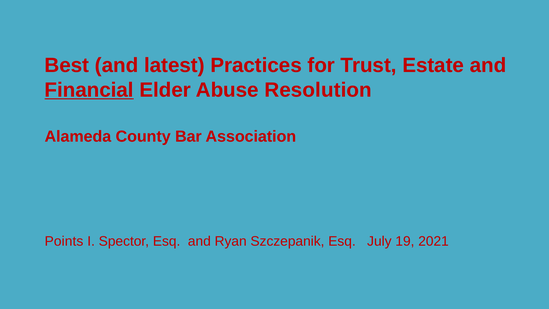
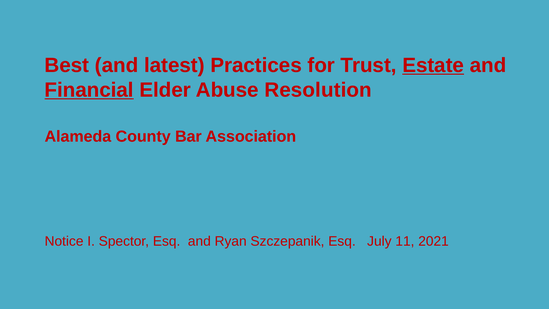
Estate underline: none -> present (433, 65)
Points: Points -> Notice (64, 241)
19: 19 -> 11 (405, 241)
